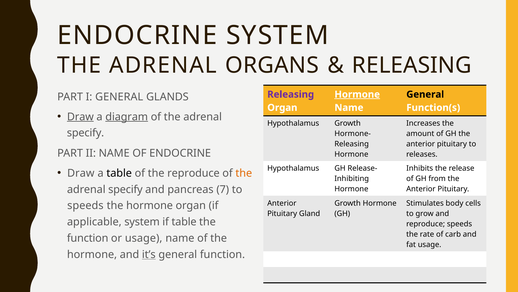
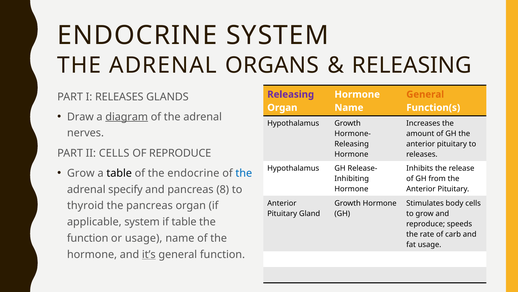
Hormone underline: present -> none (357, 94)
General colour: black -> orange (425, 94)
I GENERAL: GENERAL -> RELEASES (119, 97)
Draw underline: present -> none (80, 117)
specify: specify -> nerves (85, 133)
II NAME: NAME -> CELLS (114, 153)
OF ENDOCRINE: ENDOCRINE -> REPRODUCE (180, 153)
Draw: Draw -> Grow (81, 173)
the reproduce: reproduce -> endocrine (193, 173)
the colour: orange -> blue (244, 173)
7: 7 -> 8 (223, 189)
speeds: speeds -> thyroid (85, 205)
hormone: hormone -> pancreas (149, 205)
